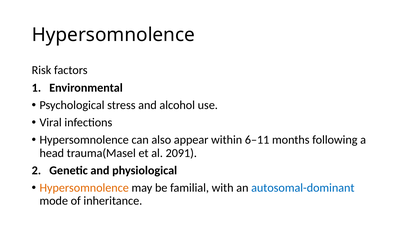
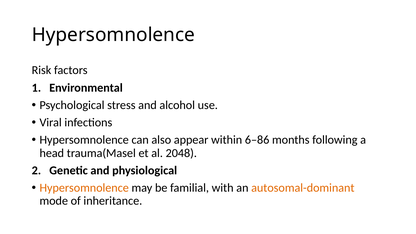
6–11: 6–11 -> 6–86 (257, 140)
2091: 2091 -> 2048 (181, 153)
autosomal-dominant colour: blue -> orange (303, 188)
